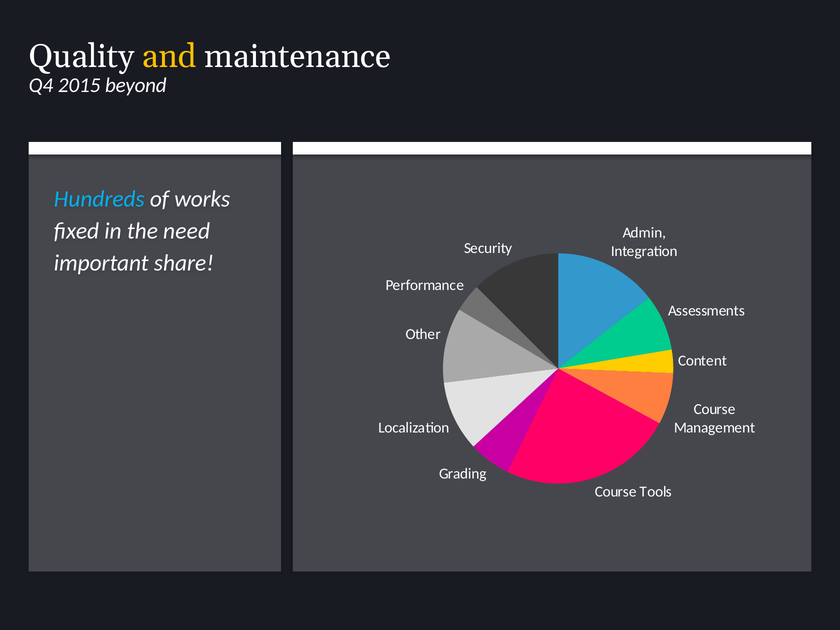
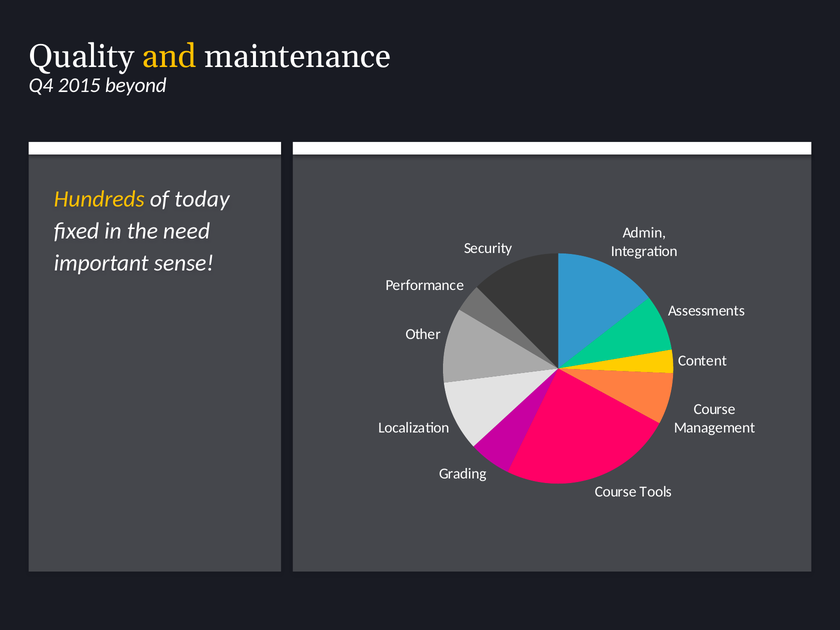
Hundreds colour: light blue -> yellow (99, 199)
works: works -> today (202, 199)
share: share -> sense (184, 263)
